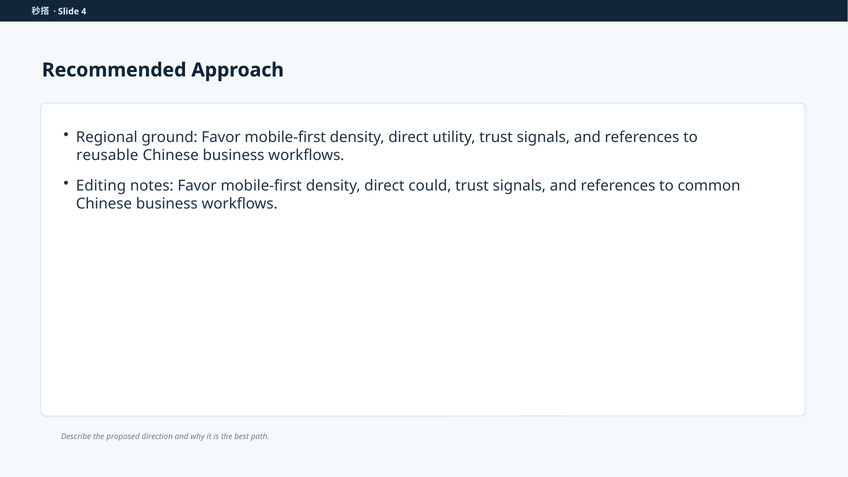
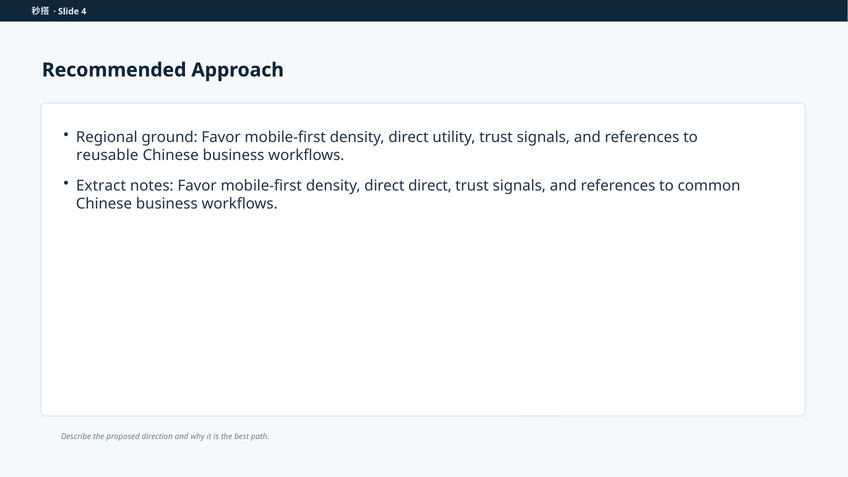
Editing: Editing -> Extract (101, 186)
direct could: could -> direct (430, 186)
